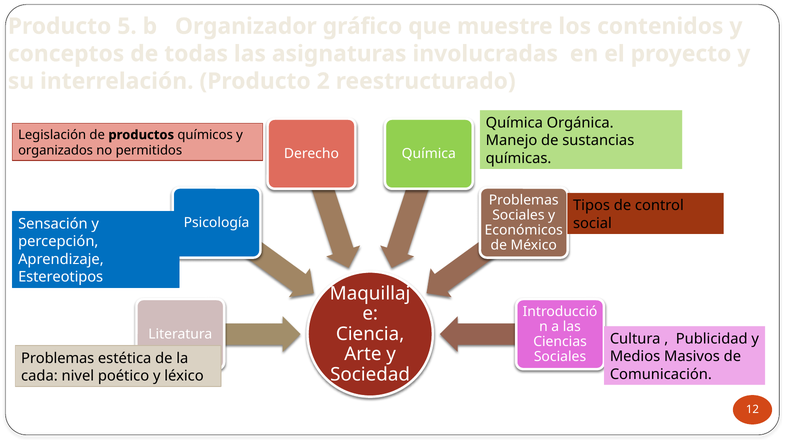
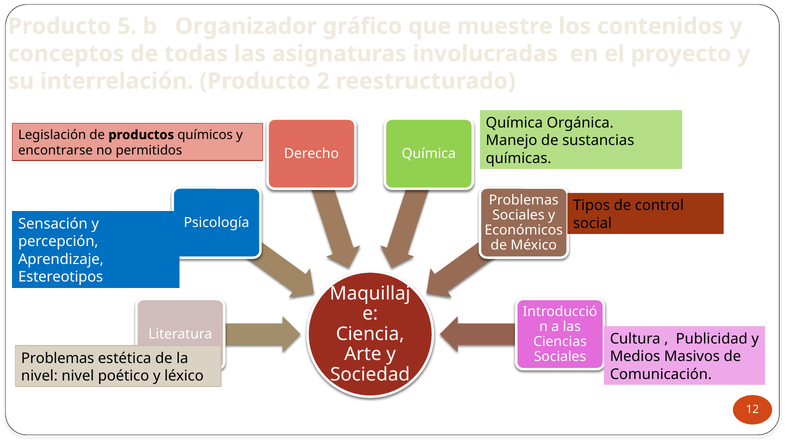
organizados: organizados -> encontrarse (55, 151)
cada: cada -> nivel (39, 376)
